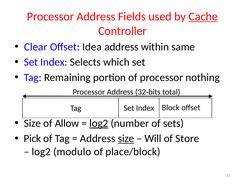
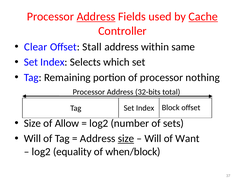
Address underline: none -> present (96, 17)
Idea: Idea -> Stall (92, 47)
log2 underline: present -> none (99, 123)
Pick: Pick -> Will (32, 138)
Store: Store -> Want (187, 138)
modulo: modulo -> equality (72, 151)
place/block: place/block -> when/block (133, 151)
